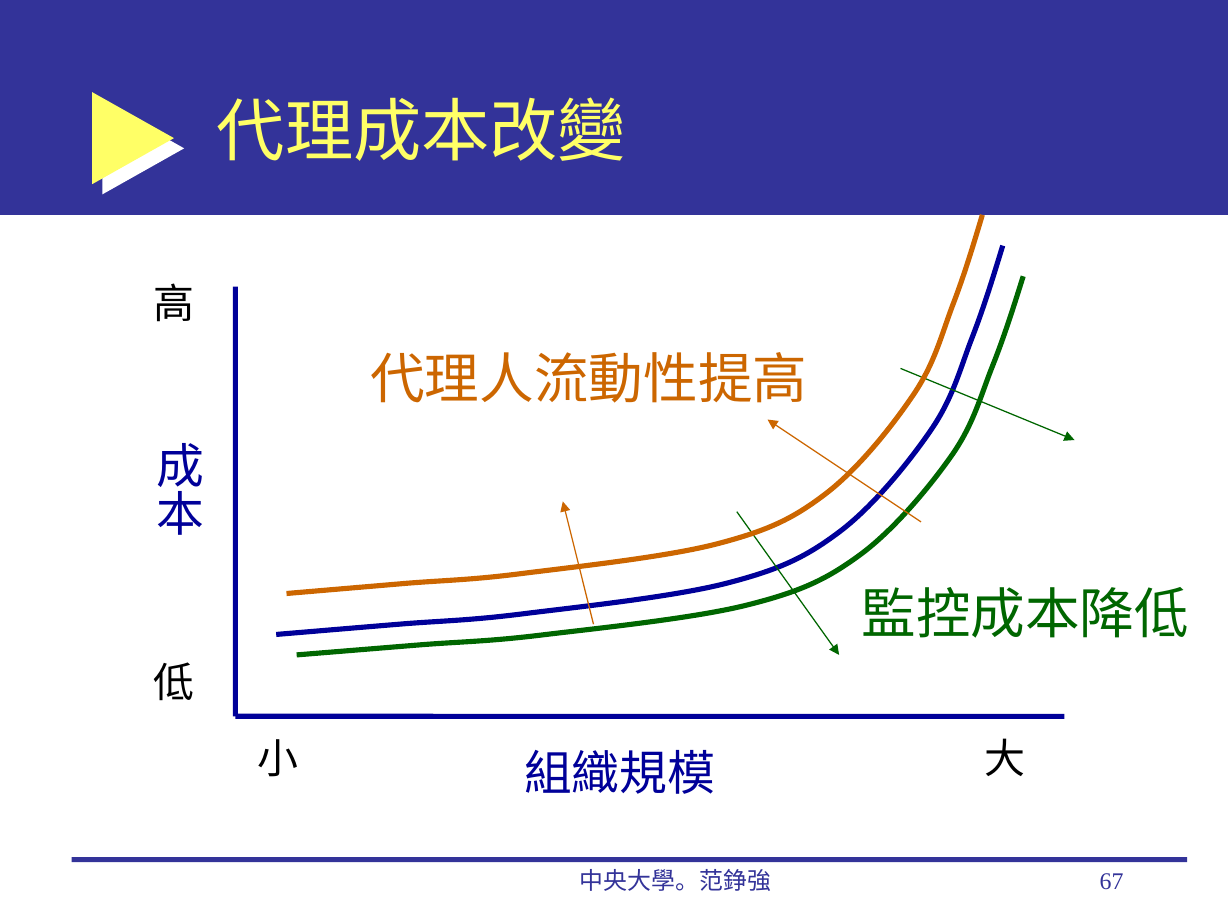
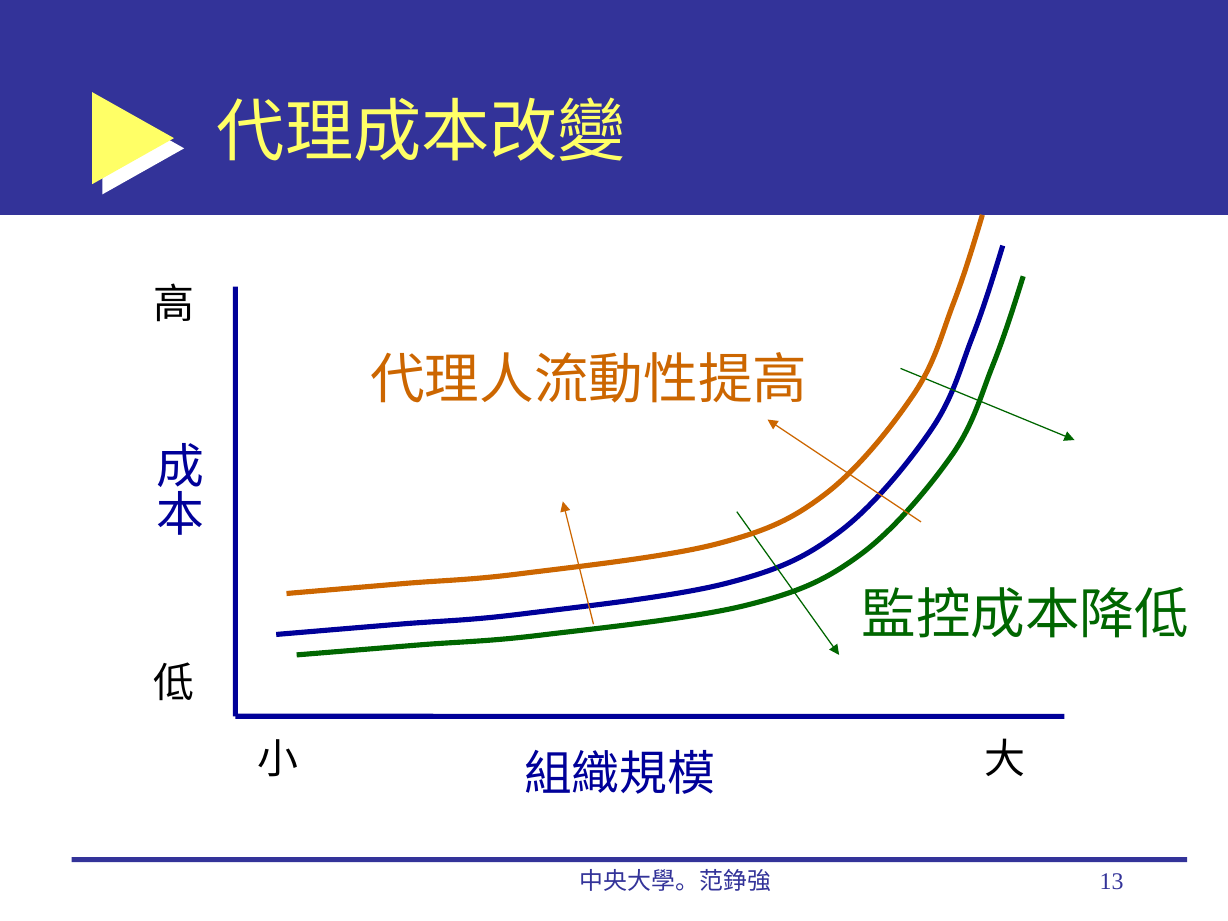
67: 67 -> 13 (1112, 882)
